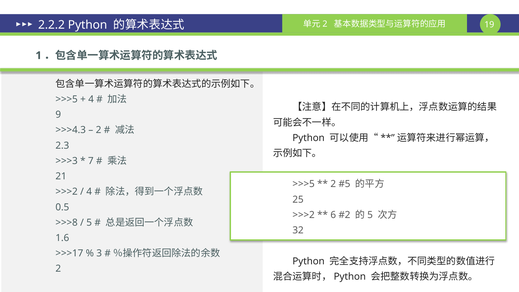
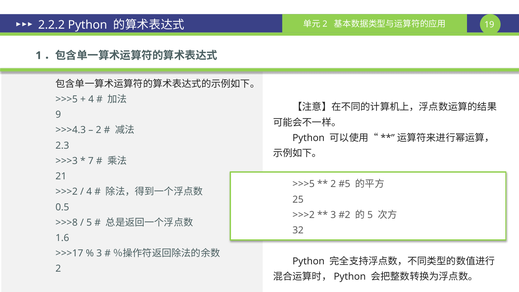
6: 6 -> 3 (333, 215)
